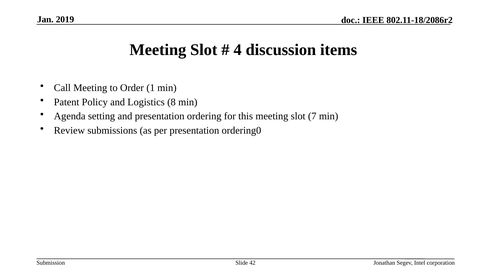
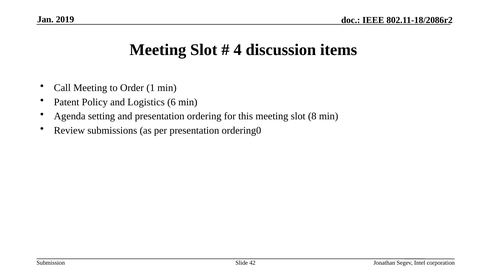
8: 8 -> 6 (171, 102)
7: 7 -> 8 (312, 116)
